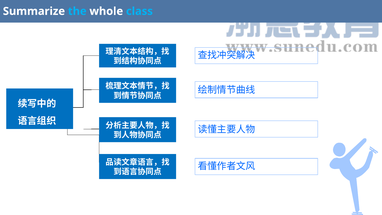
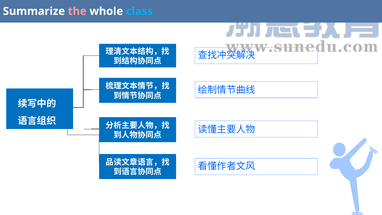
the colour: light blue -> pink (77, 11)
